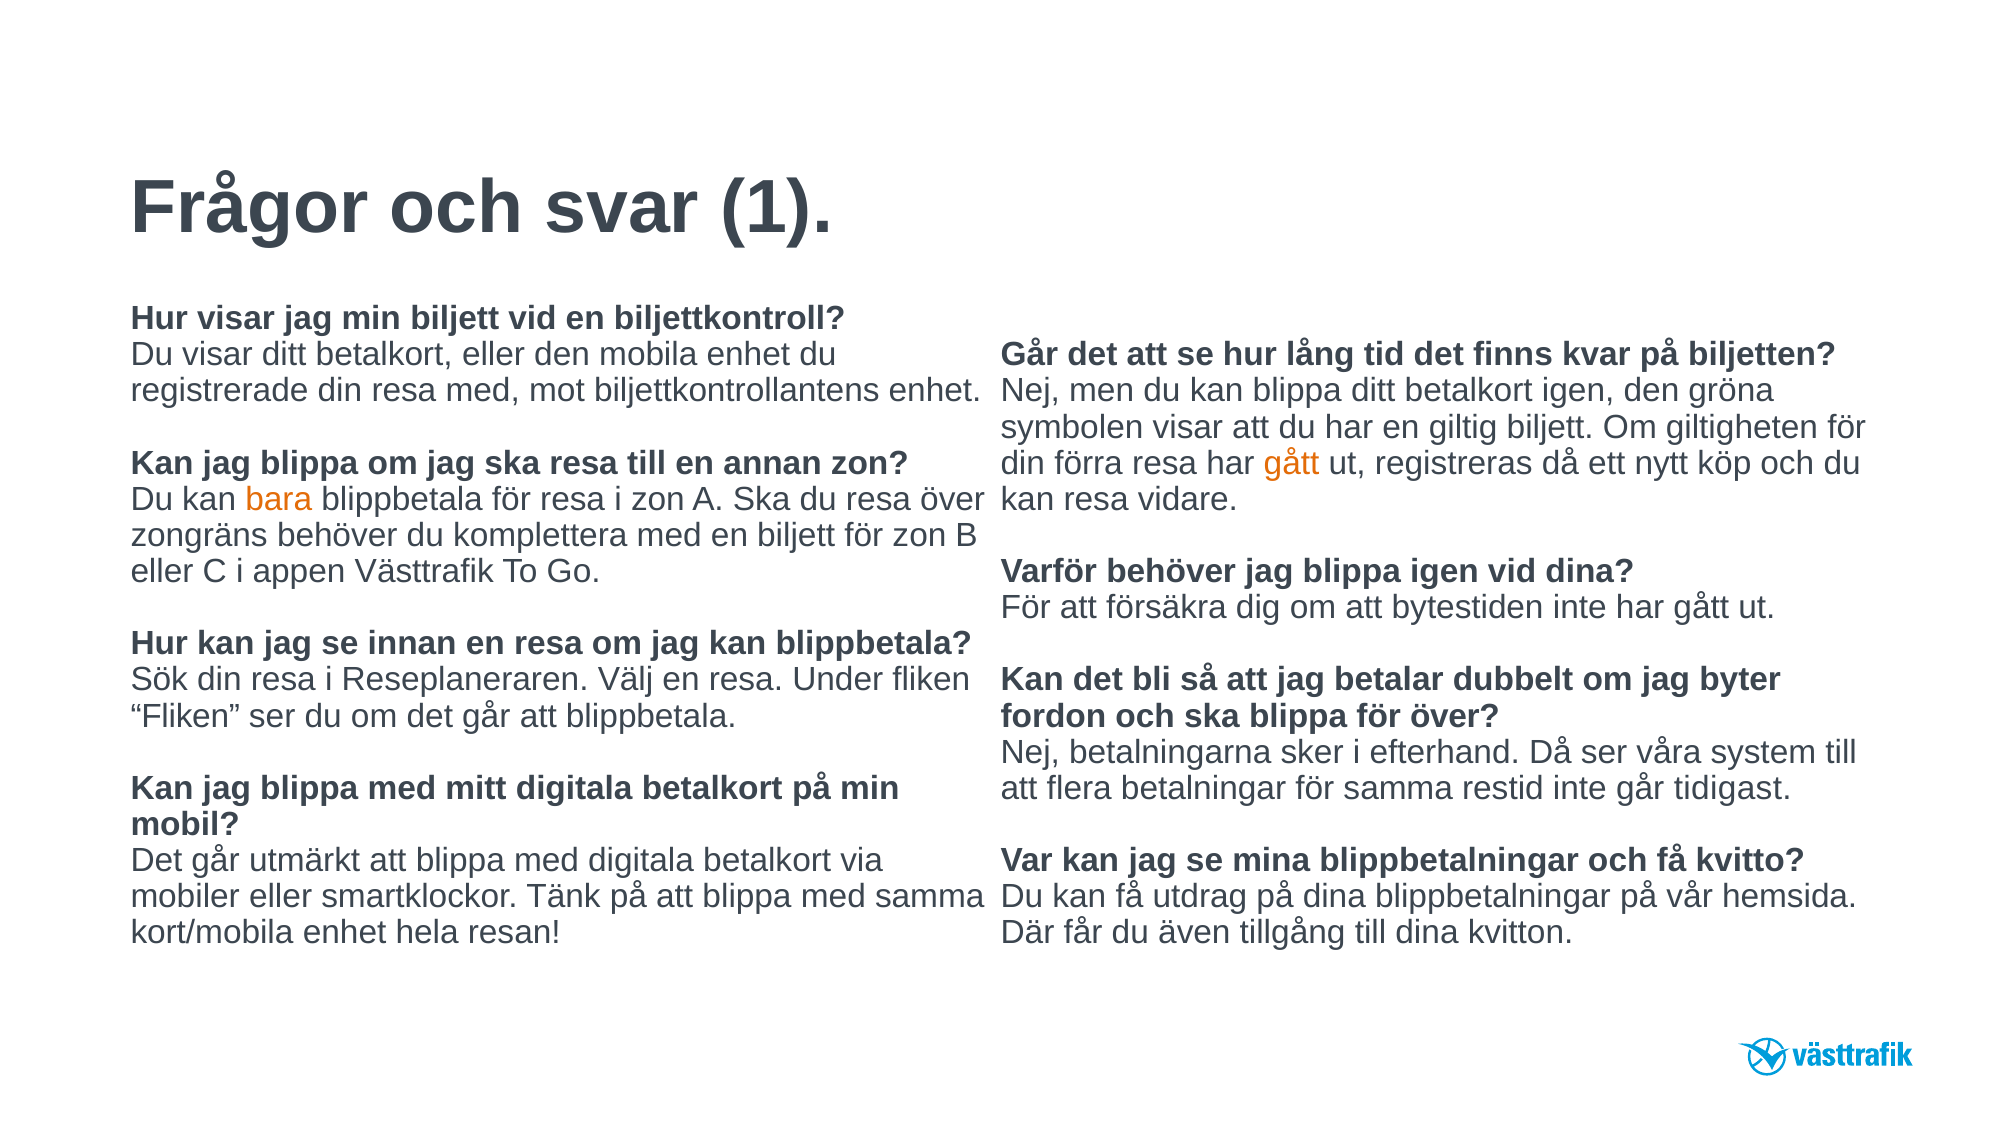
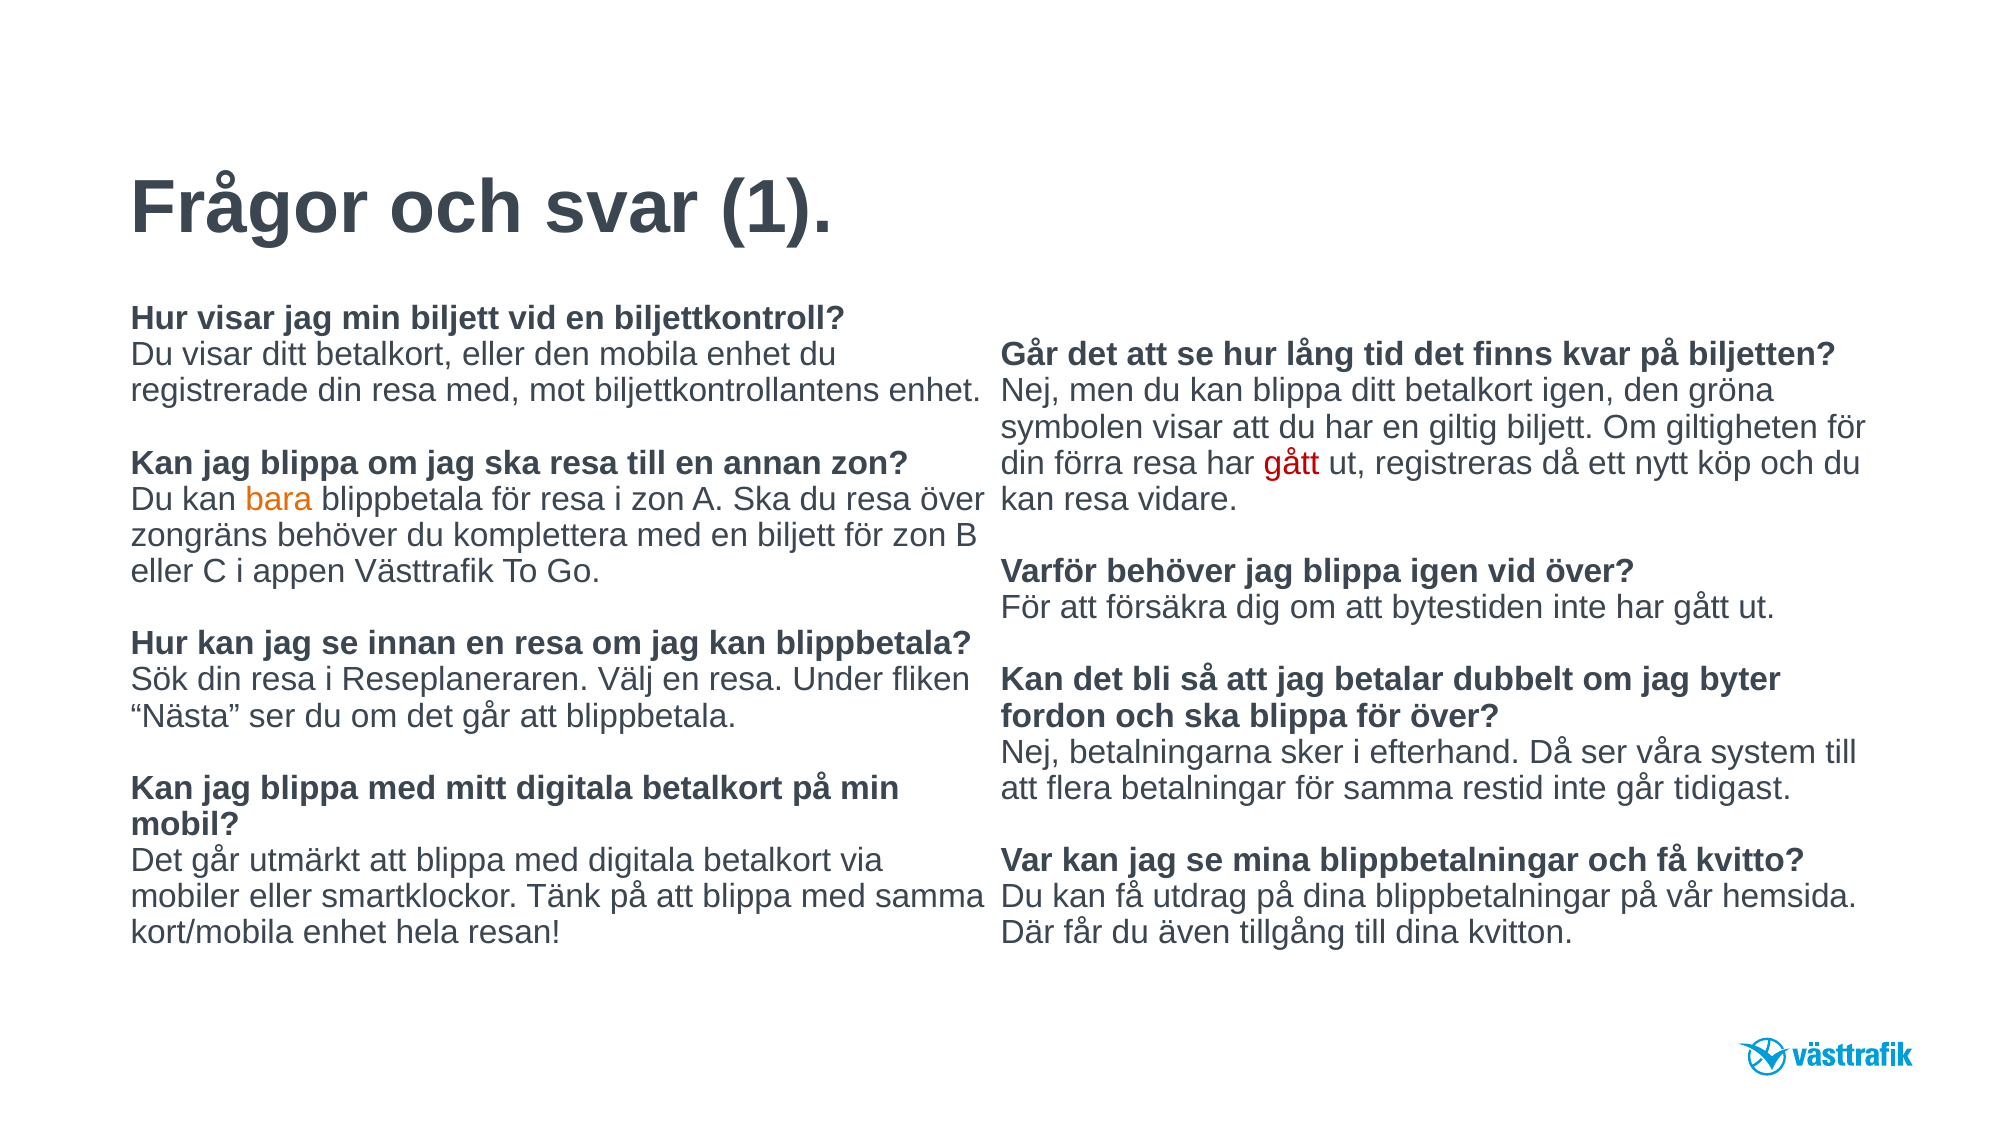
gått colour: orange -> red (1292, 463)
vid dina: dina -> över (1590, 572)
Fliken: Fliken -> Nästa (185, 716)
